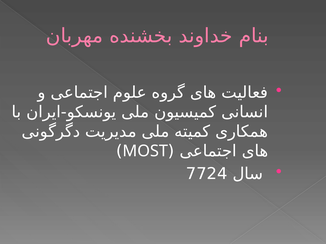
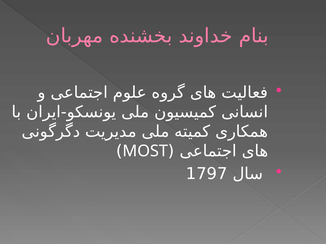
7724: 7724 -> 1797 (207, 174)
